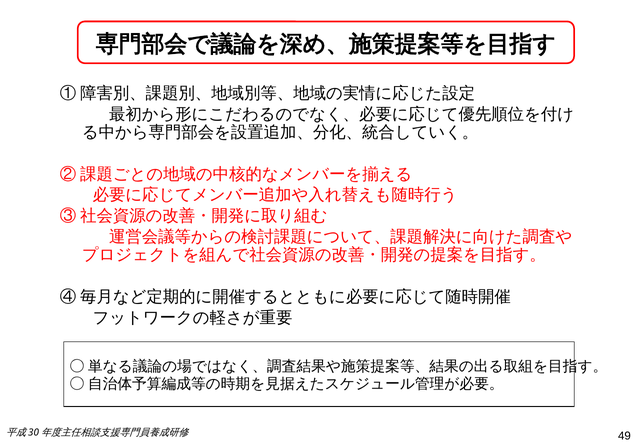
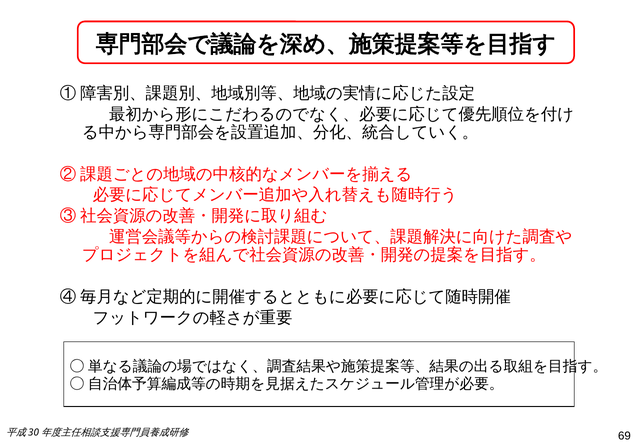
49: 49 -> 69 (624, 436)
